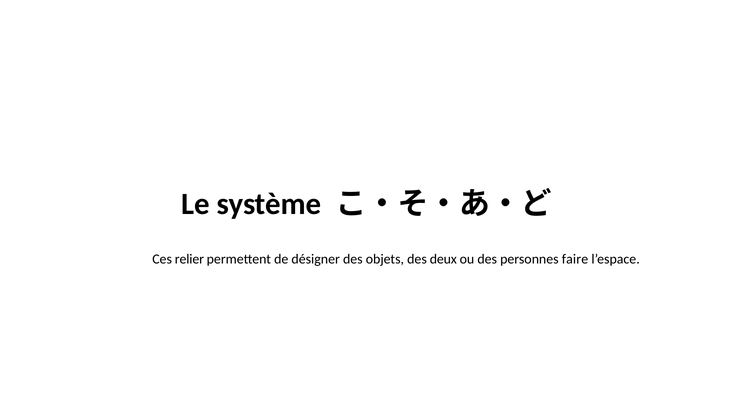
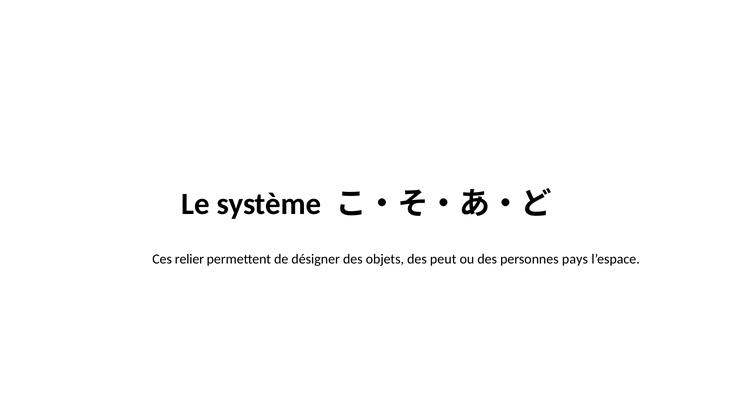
deux: deux -> peut (443, 259)
faire: faire -> pays (575, 259)
